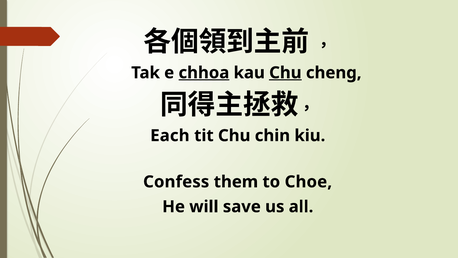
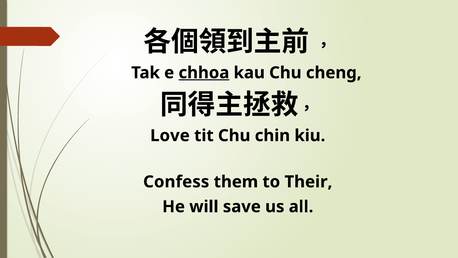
Chu underline: present -> none (285, 73)
Each: Each -> Love (170, 135)
Choe: Choe -> Their (308, 182)
